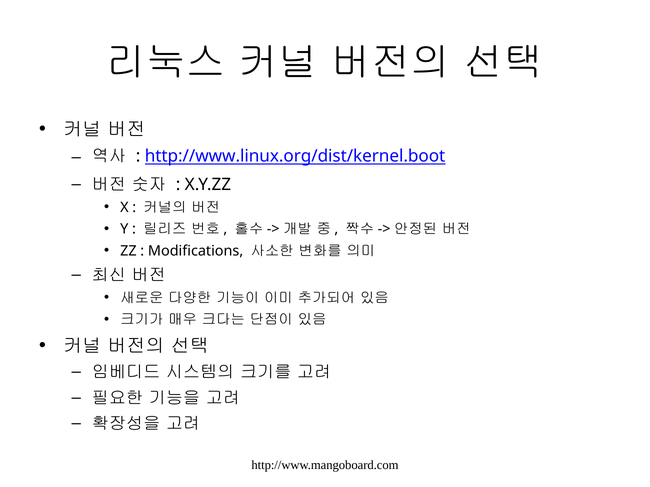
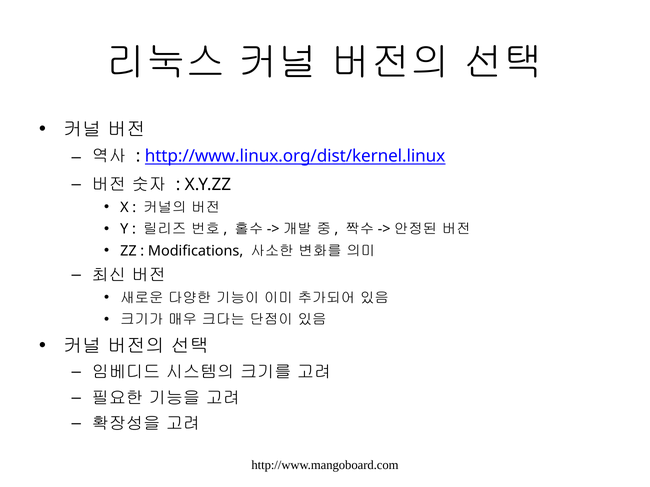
http://www.linux.org/dist/kernel.boot: http://www.linux.org/dist/kernel.boot -> http://www.linux.org/dist/kernel.linux (295, 156)
